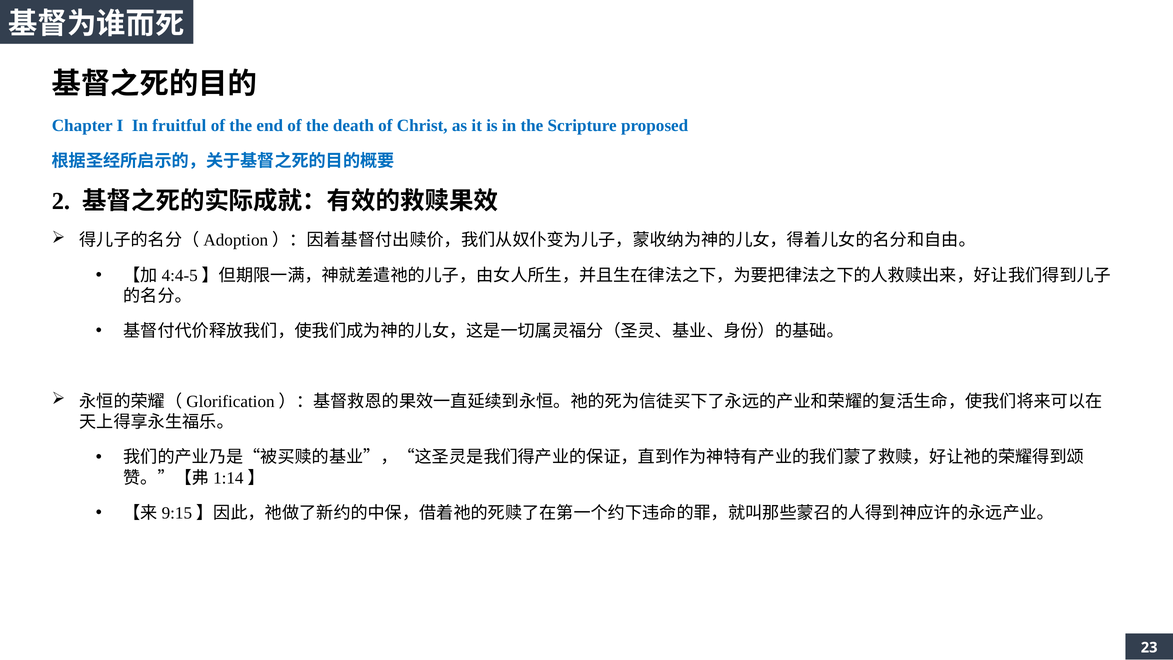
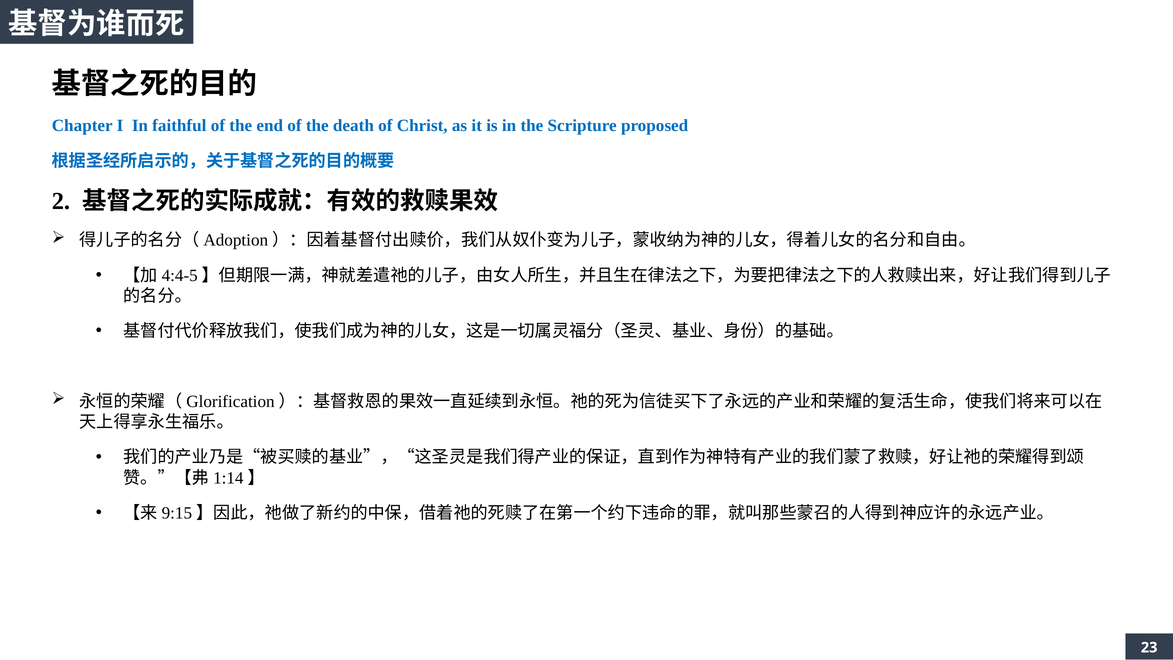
fruitful: fruitful -> faithful (179, 126)
